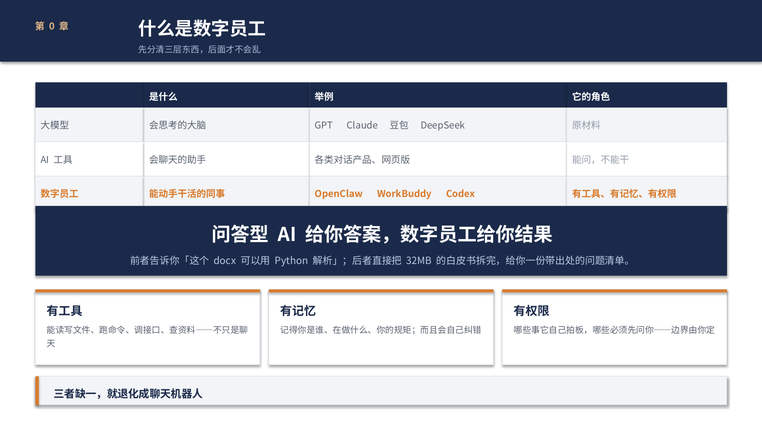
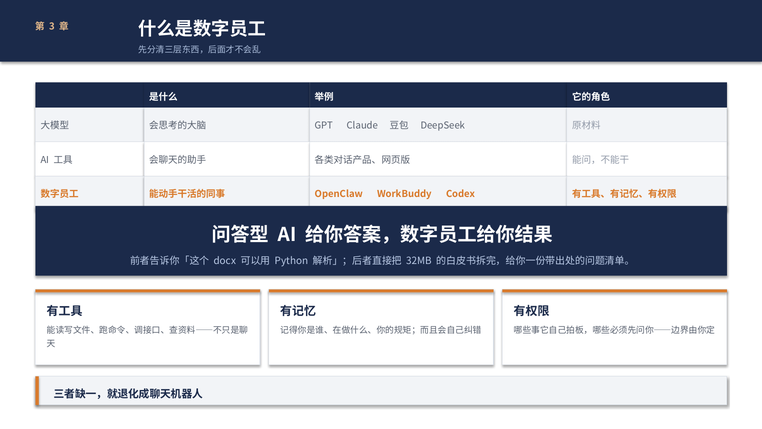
0: 0 -> 3 (52, 26)
